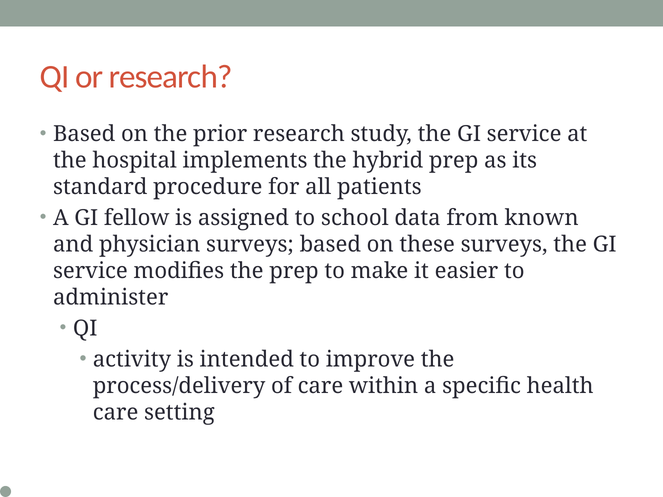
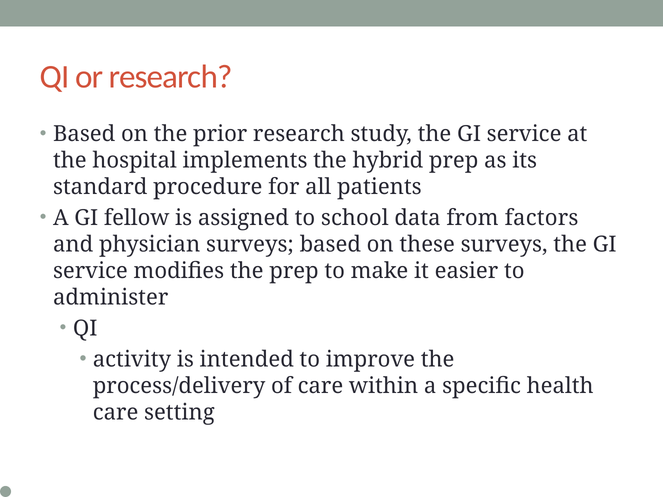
known: known -> factors (542, 218)
